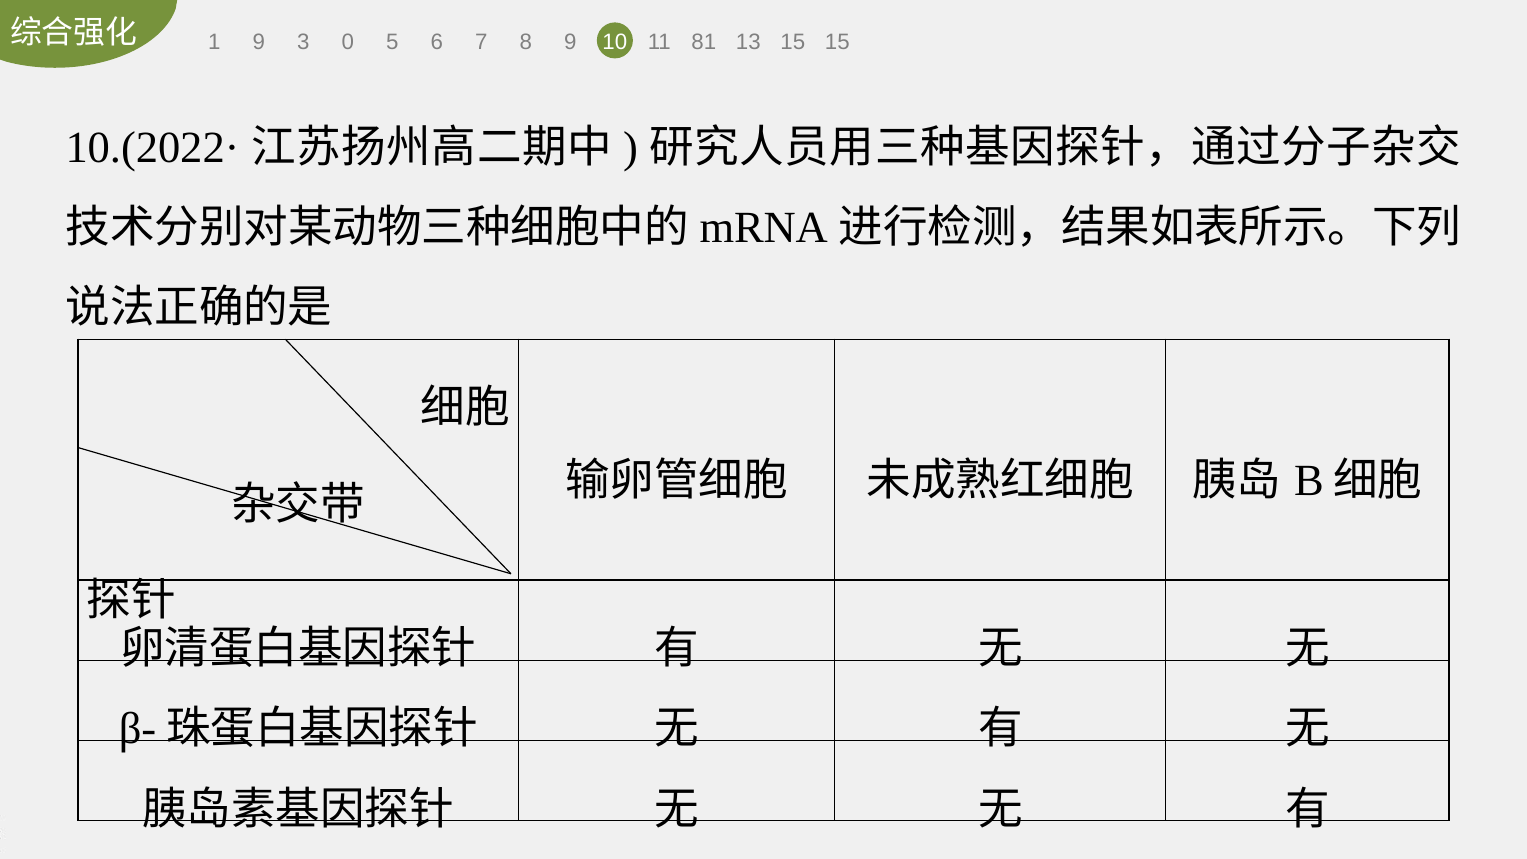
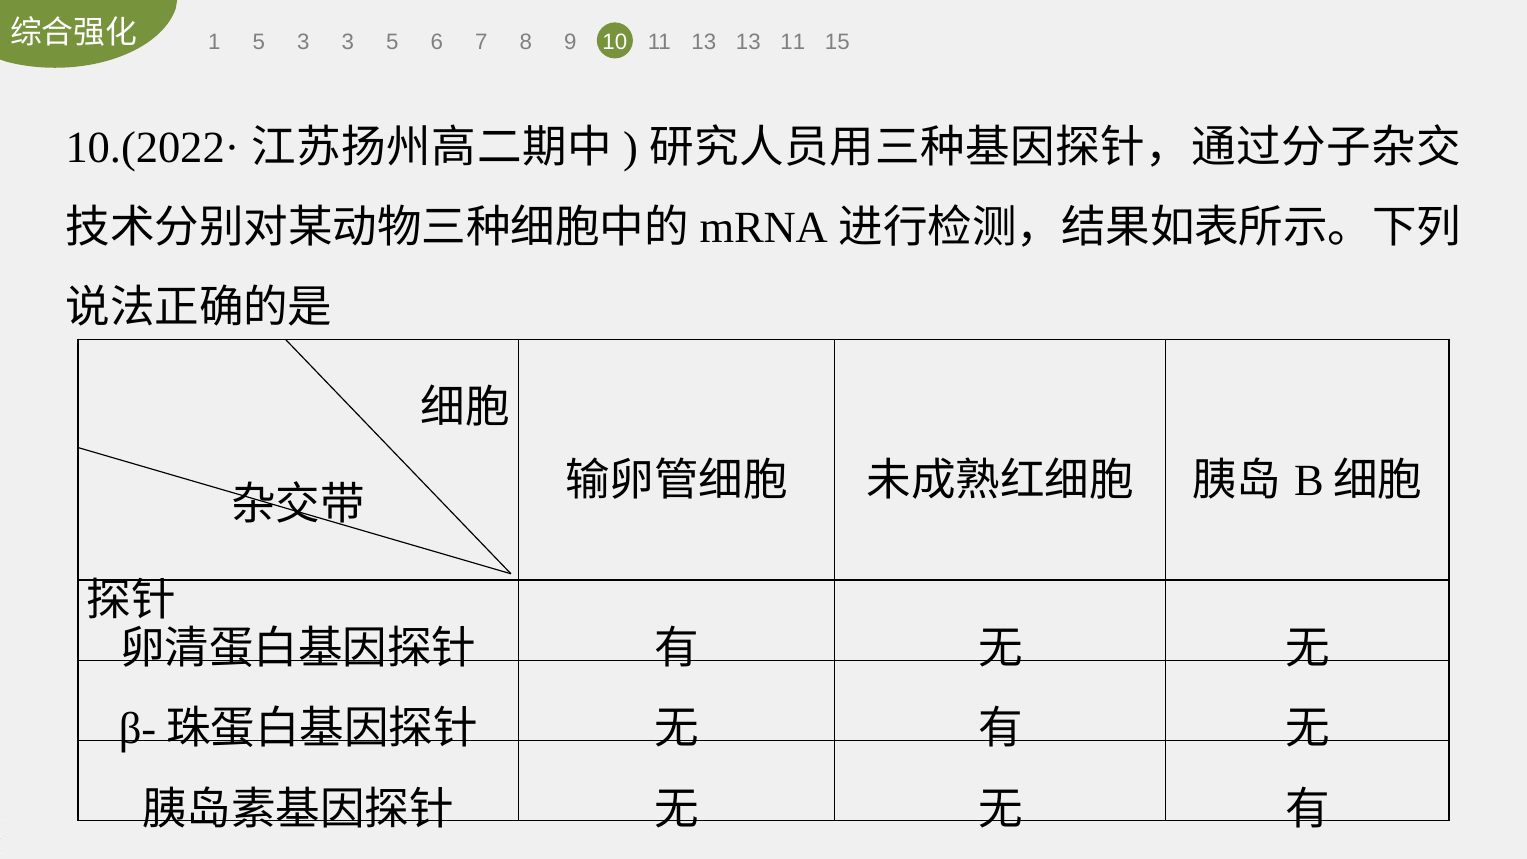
1 9: 9 -> 5 (259, 42)
3 0: 0 -> 3 (348, 42)
11 81: 81 -> 13 (704, 42)
13 15: 15 -> 11 (793, 42)
